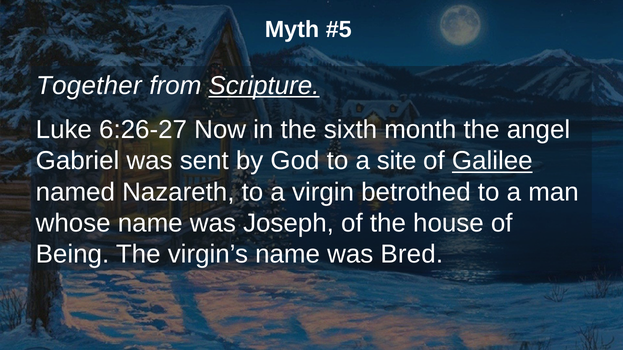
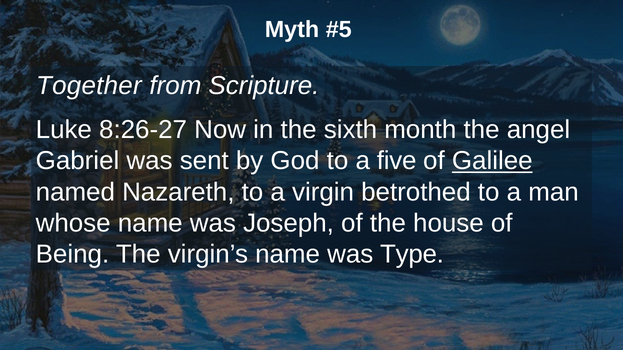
Scripture underline: present -> none (264, 86)
6:26-27: 6:26-27 -> 8:26-27 (143, 130)
site: site -> five (397, 161)
Bred: Bred -> Type (412, 255)
